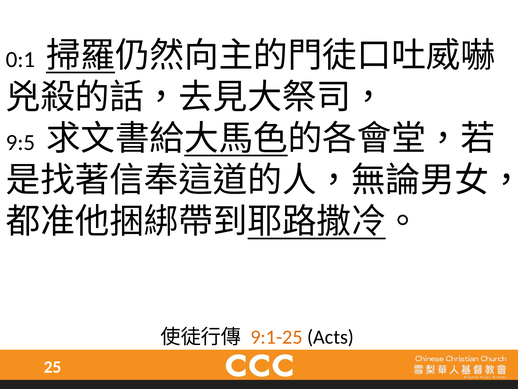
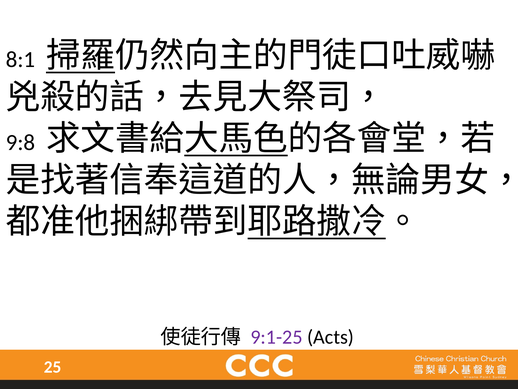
0:1: 0:1 -> 8:1 (21, 60)
9:5: 9:5 -> 9:8 (21, 143)
9:1-25 colour: orange -> purple (276, 337)
